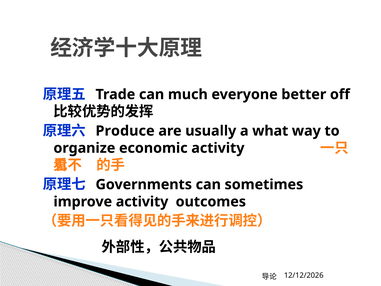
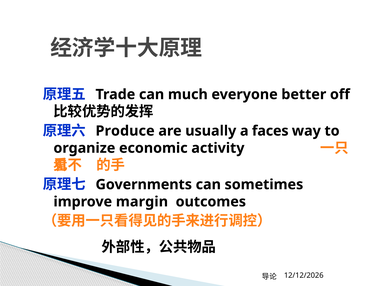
what: what -> faces (270, 131)
improve activity: activity -> margin (142, 202)
